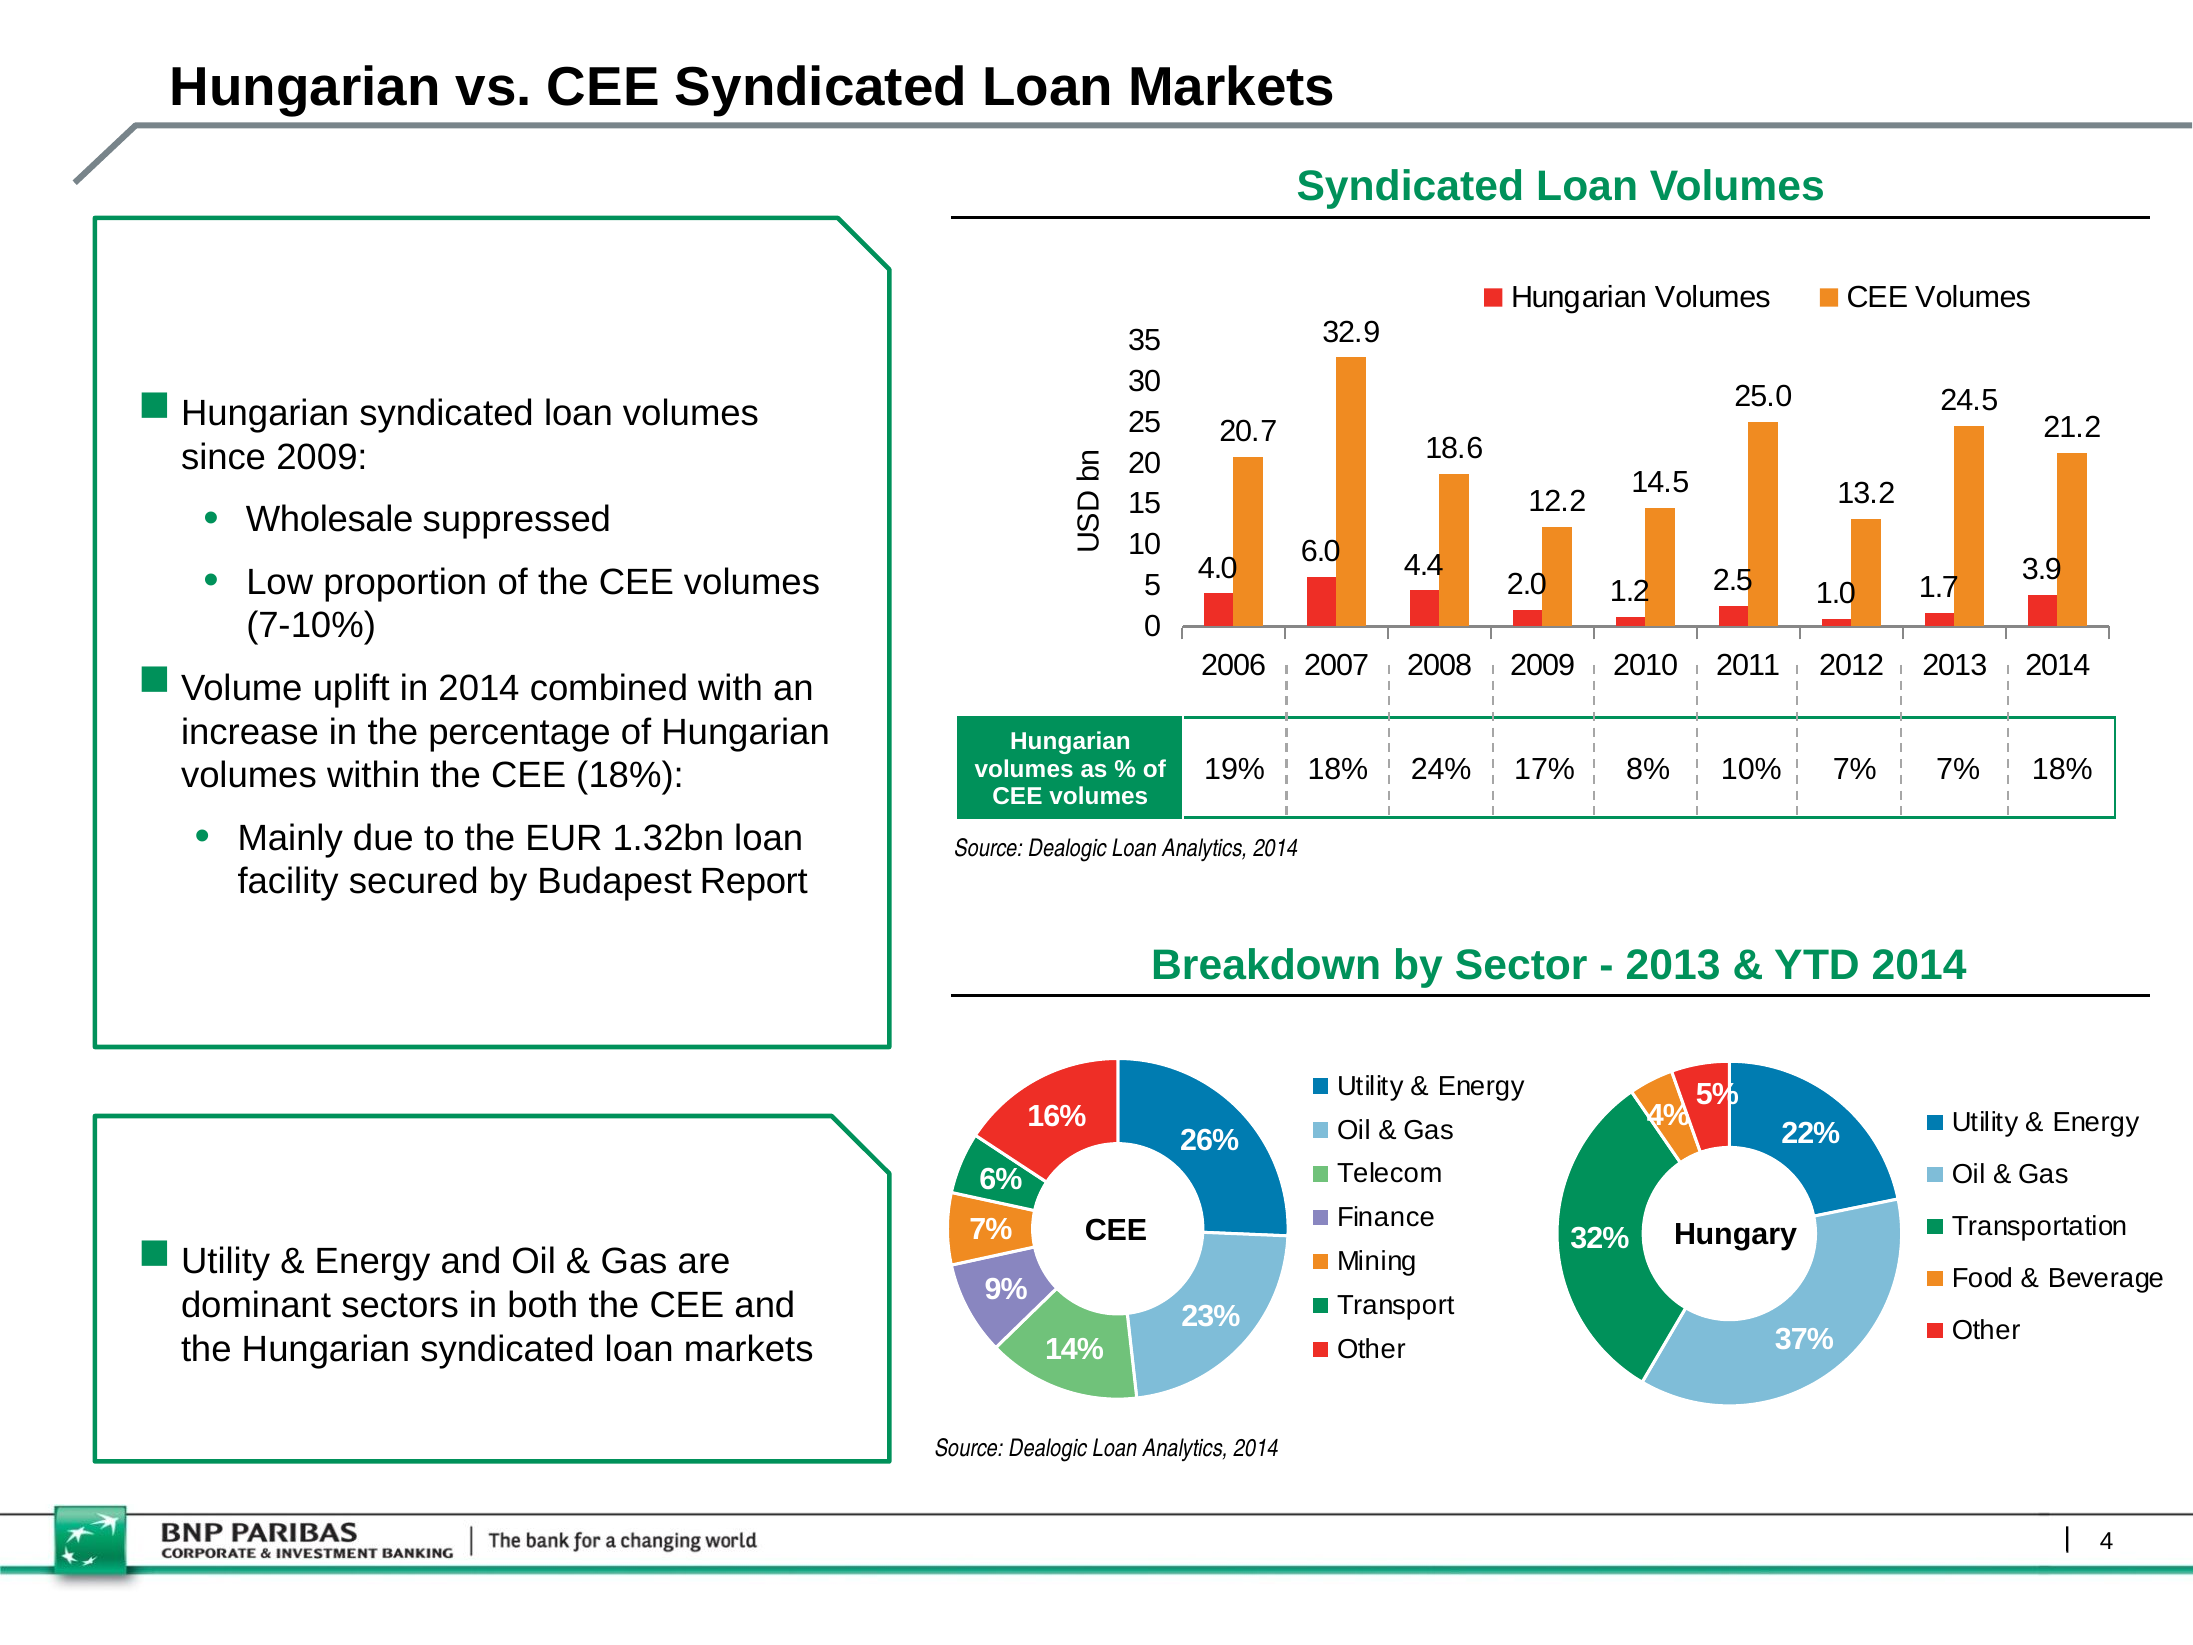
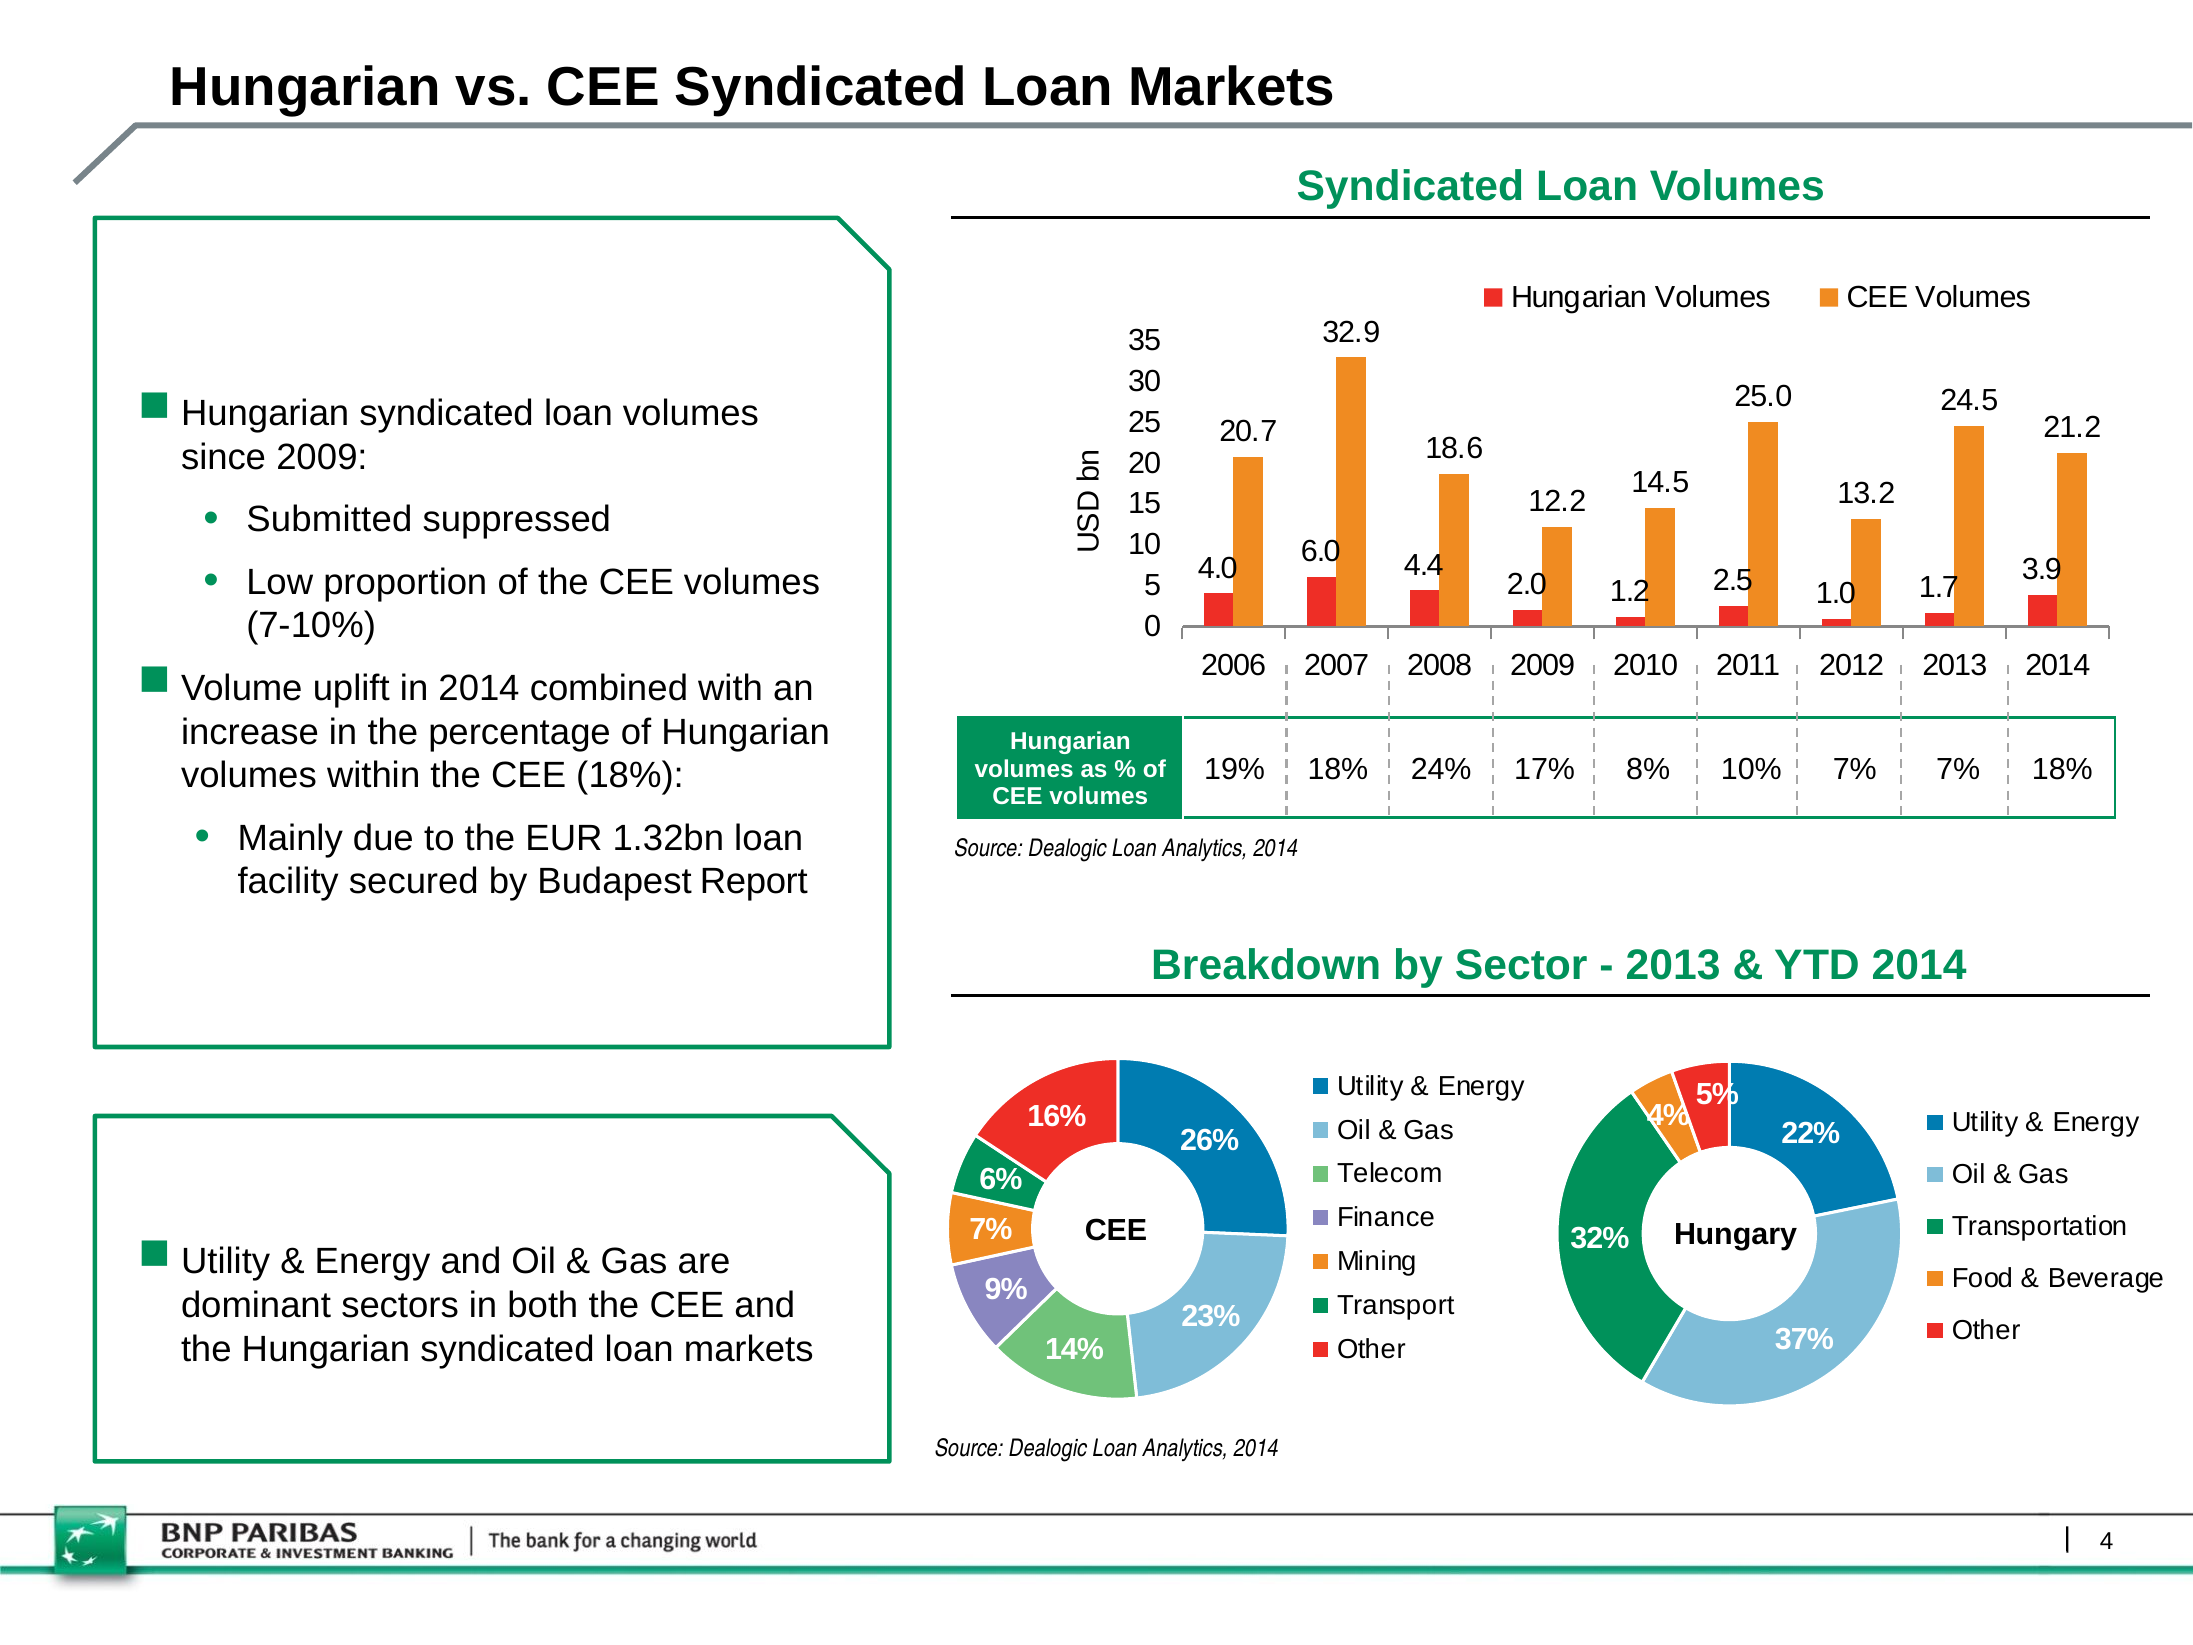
Wholesale: Wholesale -> Submitted (329, 520)
